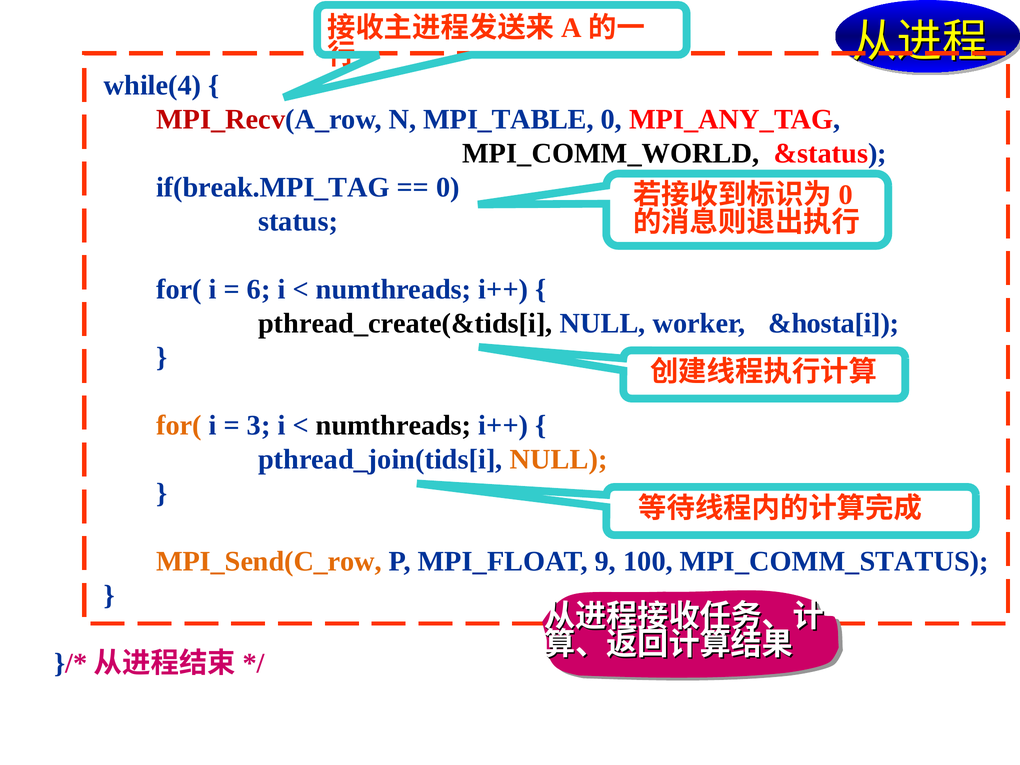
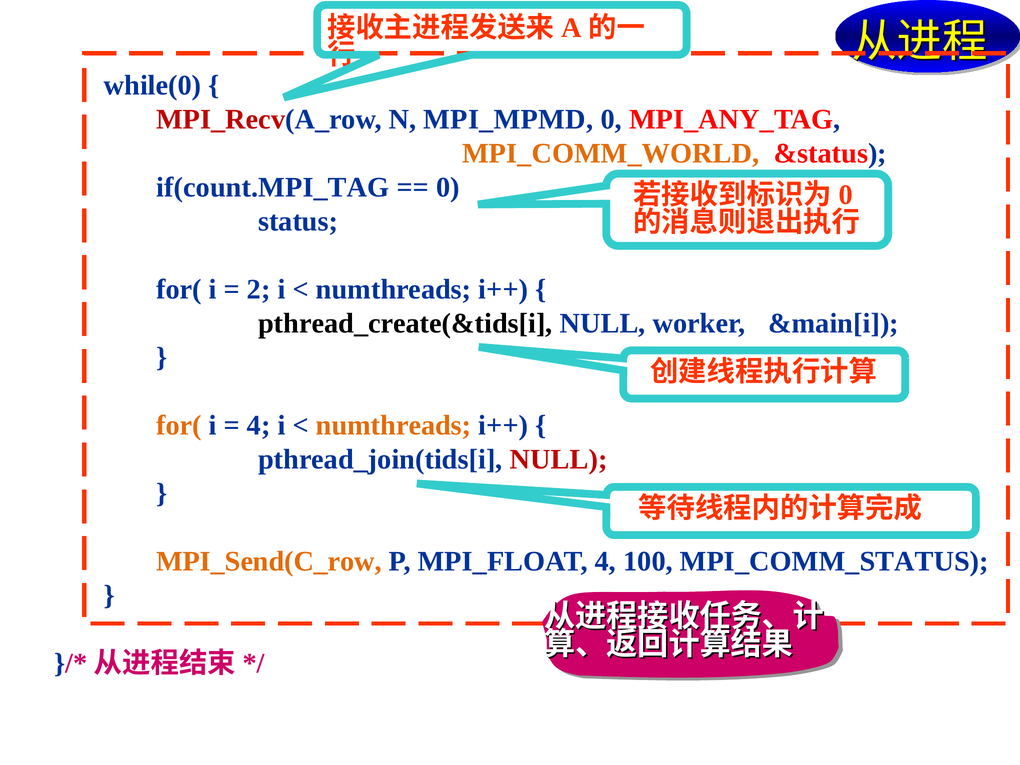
while(4: while(4 -> while(0 (153, 85)
MPI_TABLE: MPI_TABLE -> MPI_MPMD (508, 119)
MPI_COMM_WORLD colour: black -> orange (611, 153)
if(break.MPI_TAG: if(break.MPI_TAG -> if(count.MPI_TAG (273, 187)
6: 6 -> 2 (259, 289)
&hosta[i: &hosta[i -> &main[i (834, 323)
3: 3 -> 4 (259, 425)
numthreads colour: black -> orange (394, 425)
NULL colour: orange -> red (559, 459)
MPI_FLOAT 9: 9 -> 4 (605, 561)
